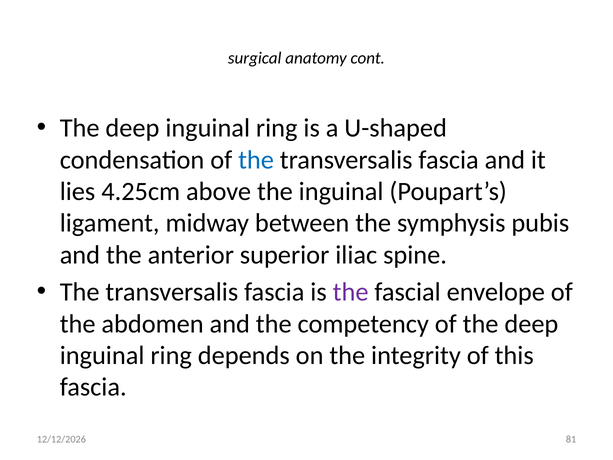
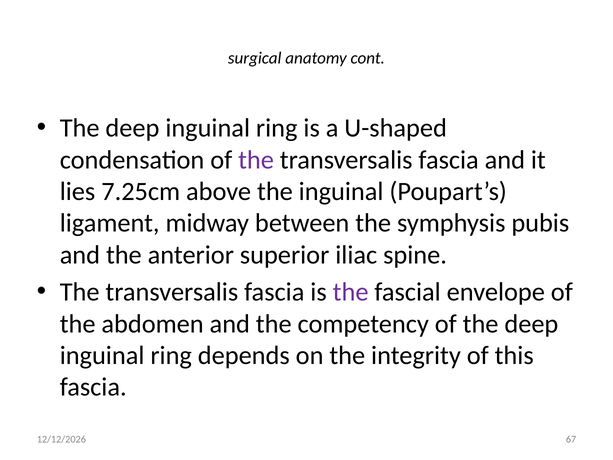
the colour: blue -> purple (256, 160)
4.25cm: 4.25cm -> 7.25cm (141, 191)
81: 81 -> 67 (571, 439)
